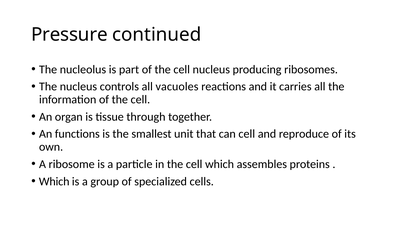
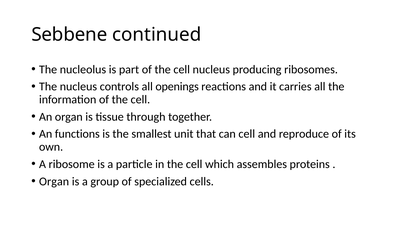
Pressure: Pressure -> Sebbene (69, 35)
vacuoles: vacuoles -> openings (177, 87)
Which: Which -> Organ (54, 182)
